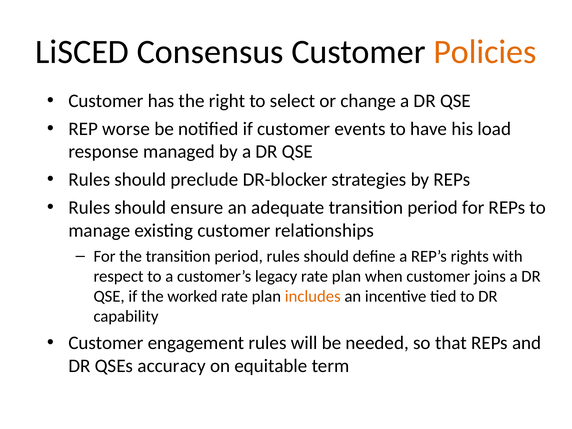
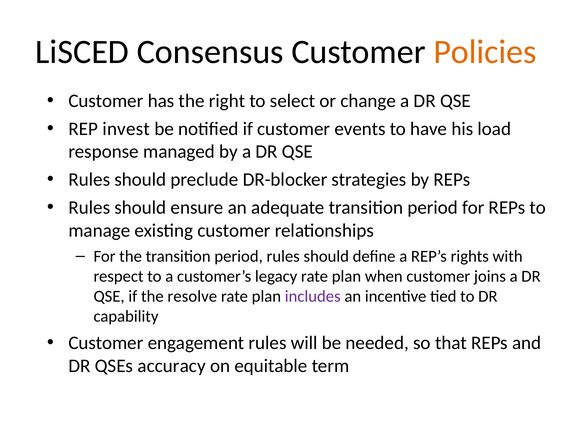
worse: worse -> invest (126, 129)
worked: worked -> resolve (192, 296)
includes colour: orange -> purple (313, 296)
